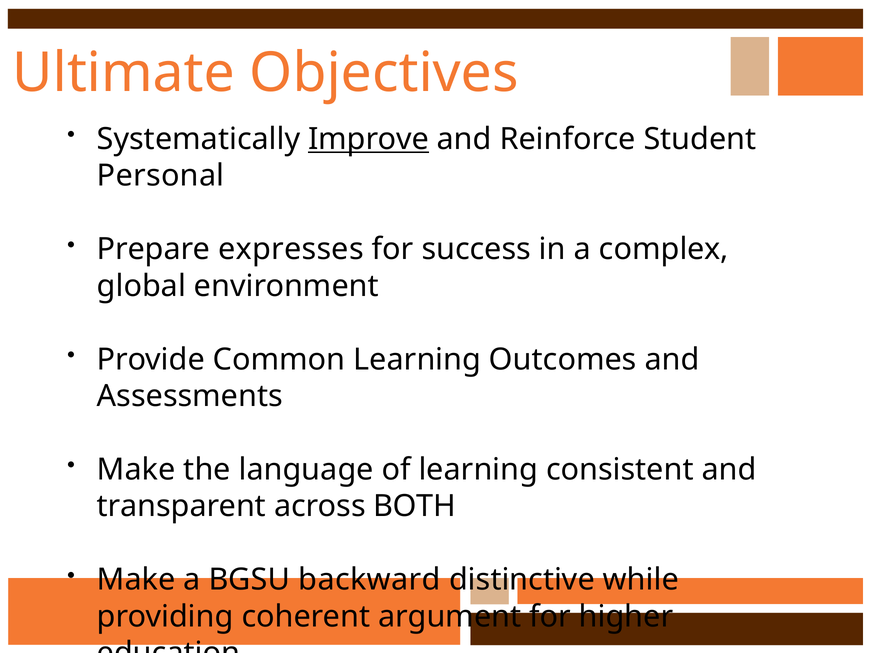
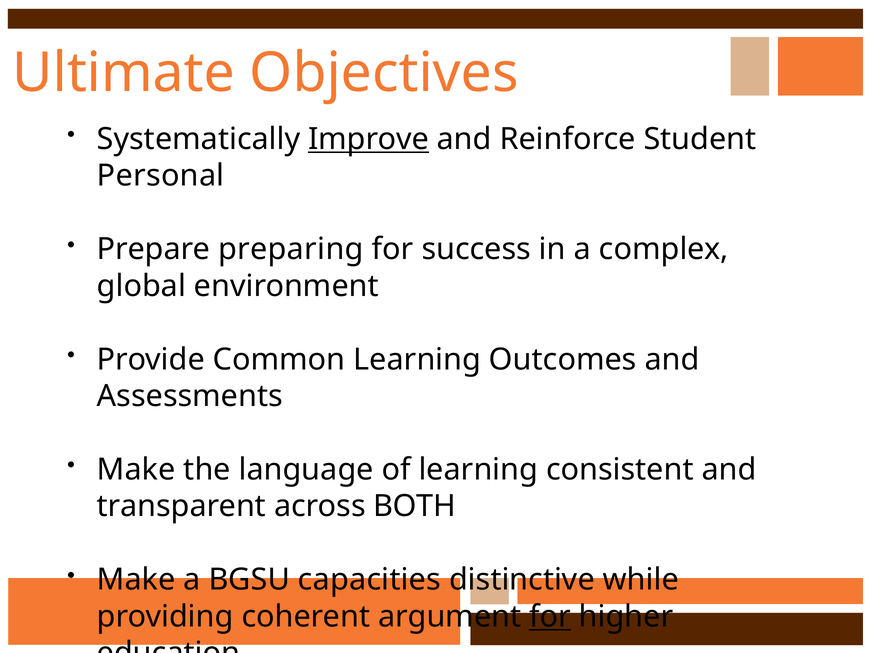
expresses: expresses -> preparing (291, 249)
backward: backward -> capacities (369, 580)
for underline: none -> present (550, 617)
